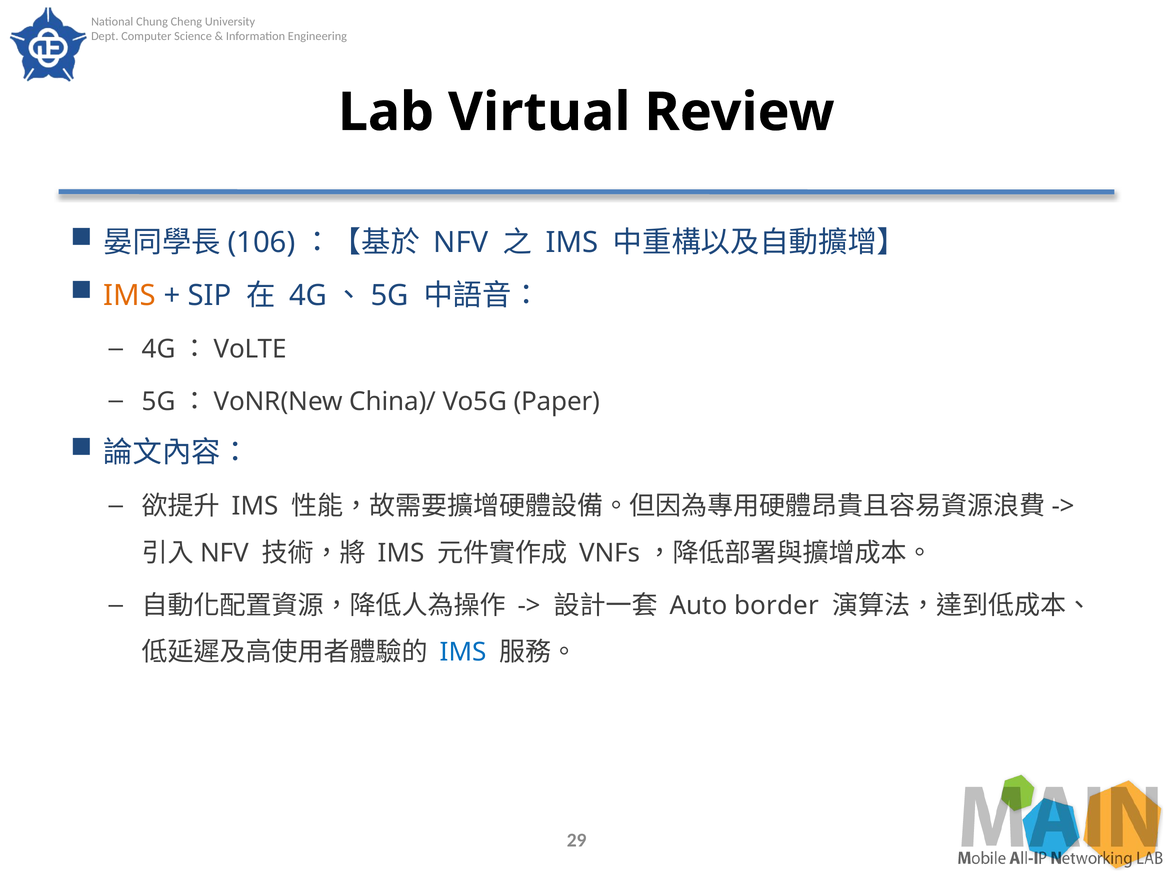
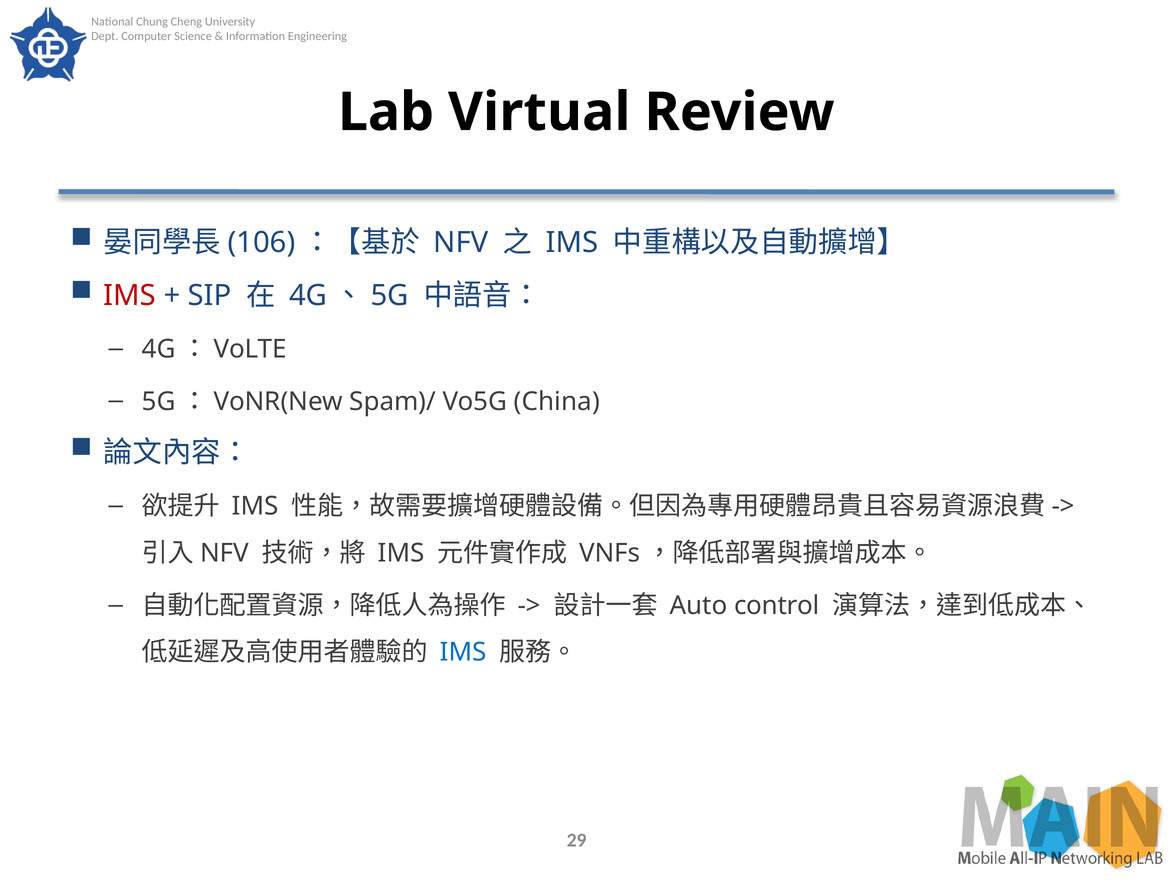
IMS colour: orange -> red (130, 295)
China)/: China)/ -> Spam)/ (393, 401)
Paper: Paper -> China (557, 401)
border: border -> control (777, 605)
